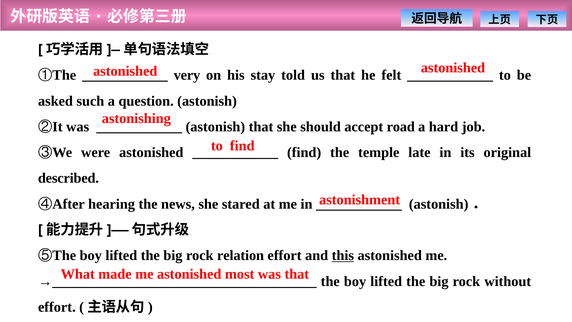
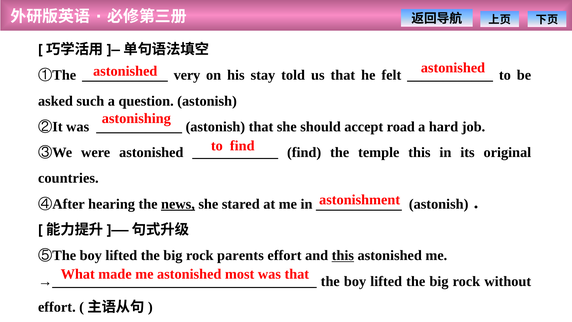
temple late: late -> this (419, 152)
described: described -> countries (68, 178)
news underline: none -> present (178, 204)
relation: relation -> parents (240, 255)
